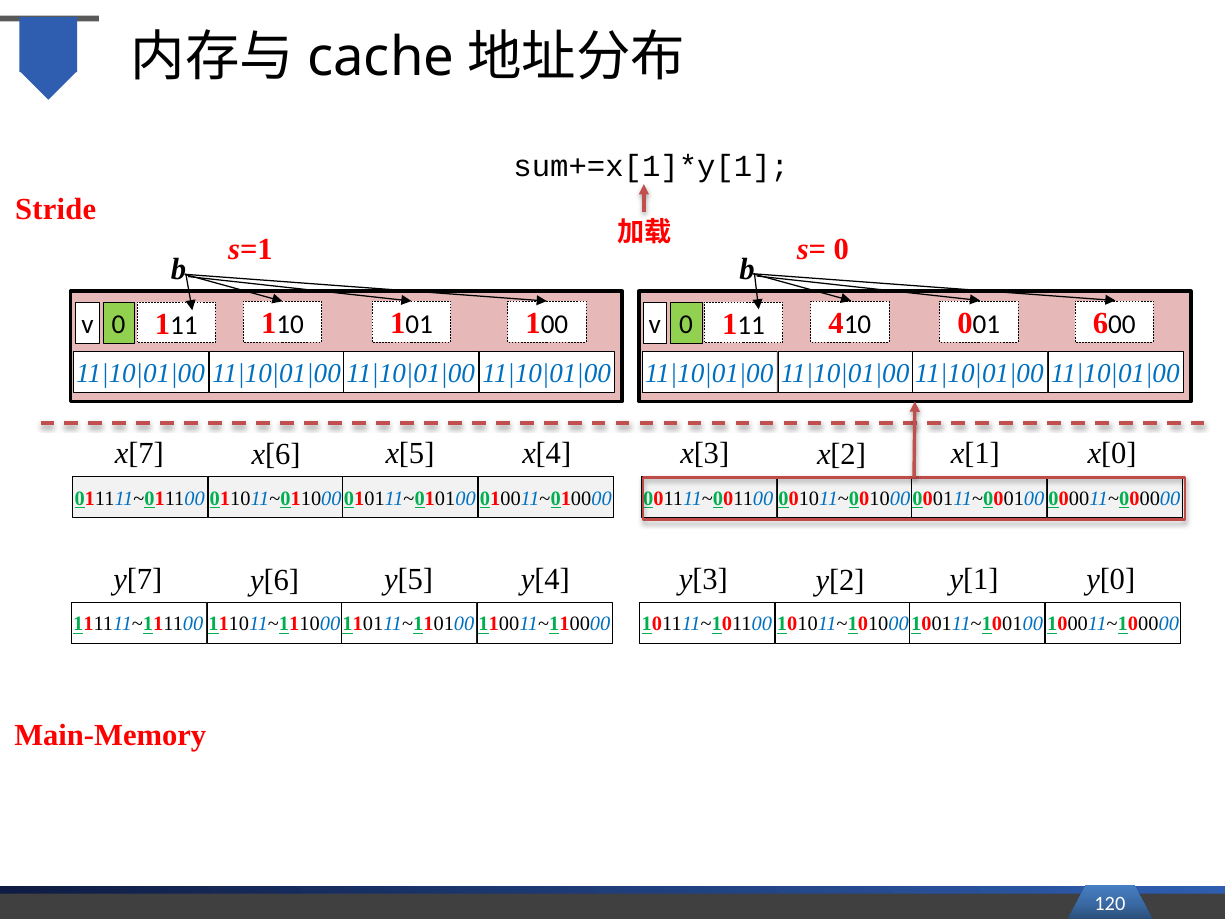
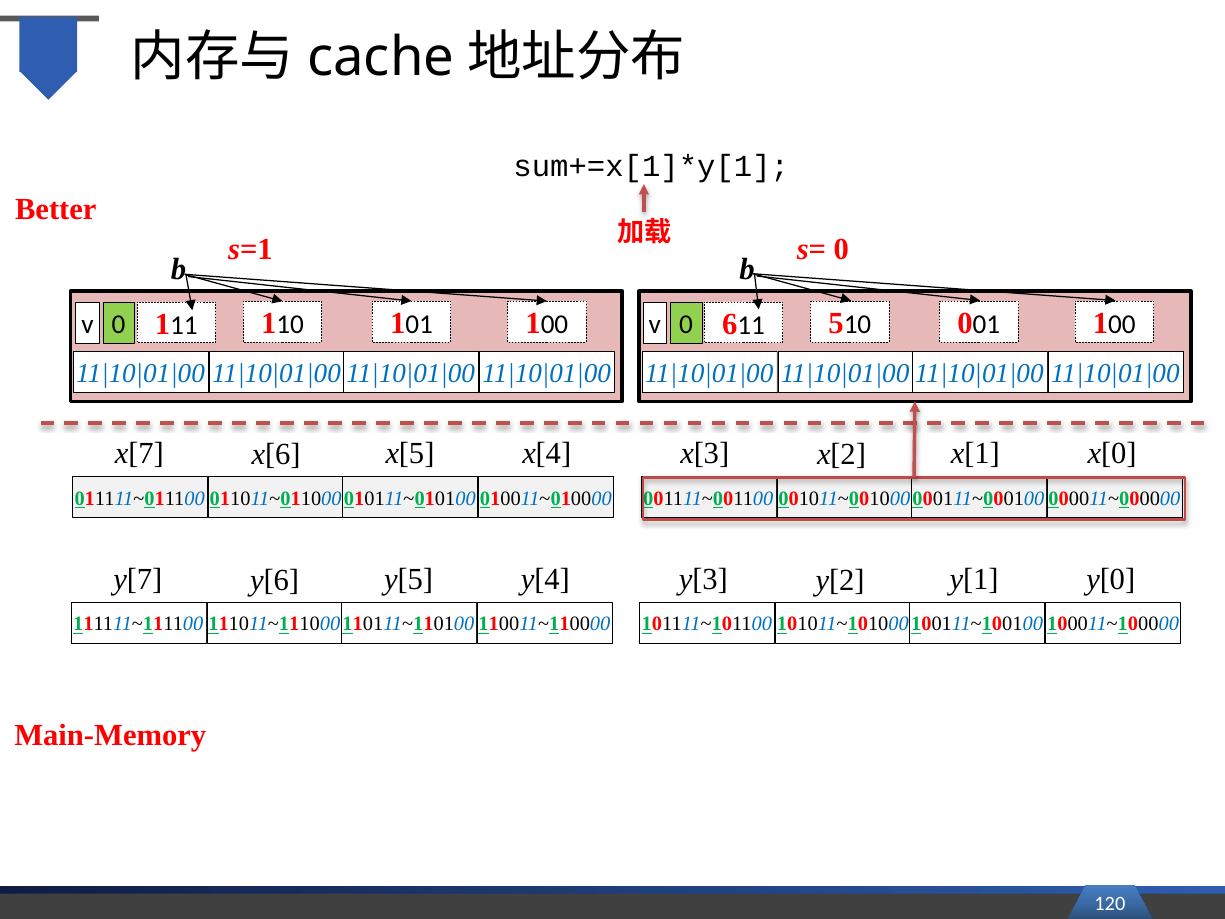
Stride: Stride -> Better (56, 210)
1: 1 -> 6 (730, 324)
4: 4 -> 5 (836, 324)
10 6: 6 -> 1 (1100, 323)
